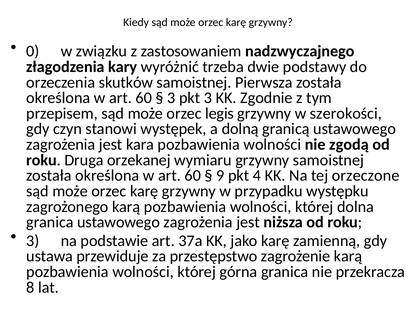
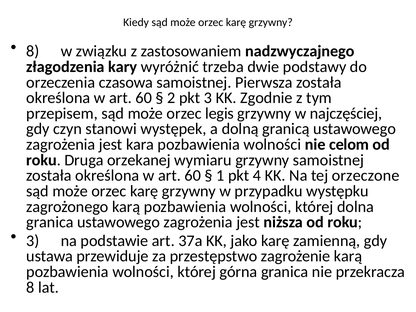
0: 0 -> 8 (33, 51)
skutków: skutków -> czasowa (126, 82)
3: 3 -> 2 (171, 98)
szerokości: szerokości -> najczęściej (346, 113)
zgodą: zgodą -> celom (349, 145)
9: 9 -> 1 (220, 176)
